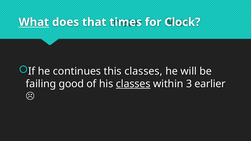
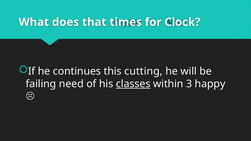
What underline: present -> none (34, 22)
this classes: classes -> cutting (143, 71)
good: good -> need (71, 84)
earlier: earlier -> happy (210, 84)
